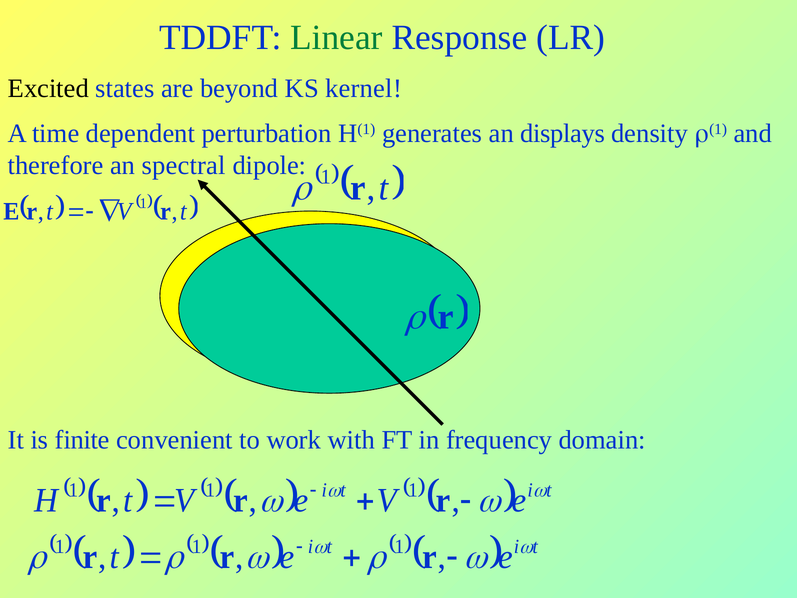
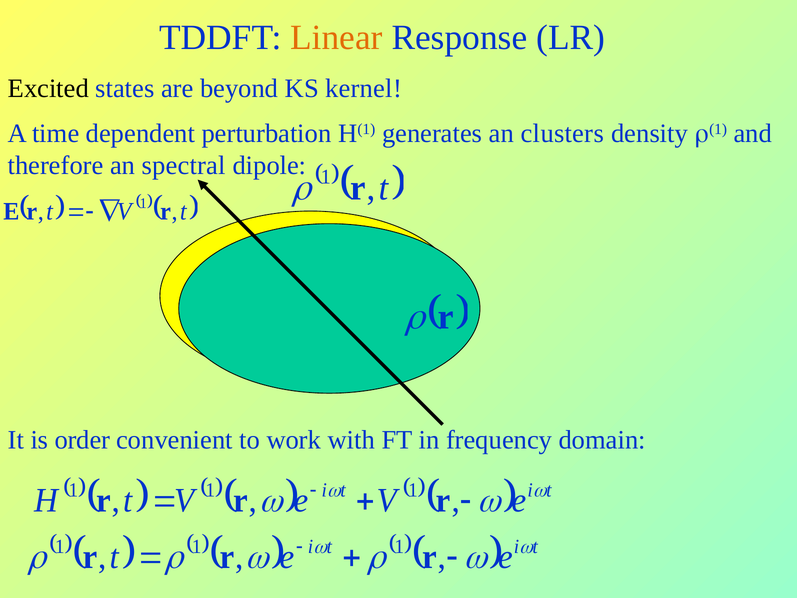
Linear colour: green -> orange (336, 38)
displays: displays -> clusters (562, 134)
finite: finite -> order (82, 440)
